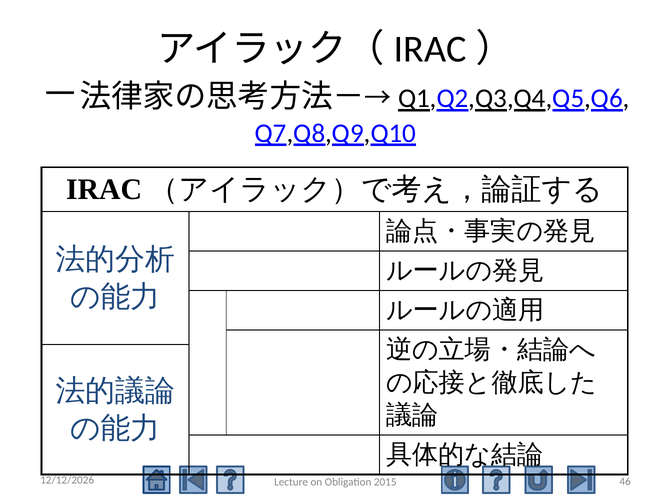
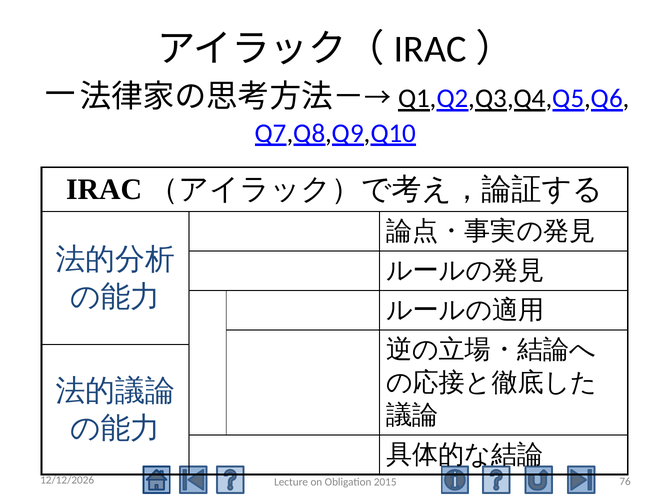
46: 46 -> 76 (625, 482)
